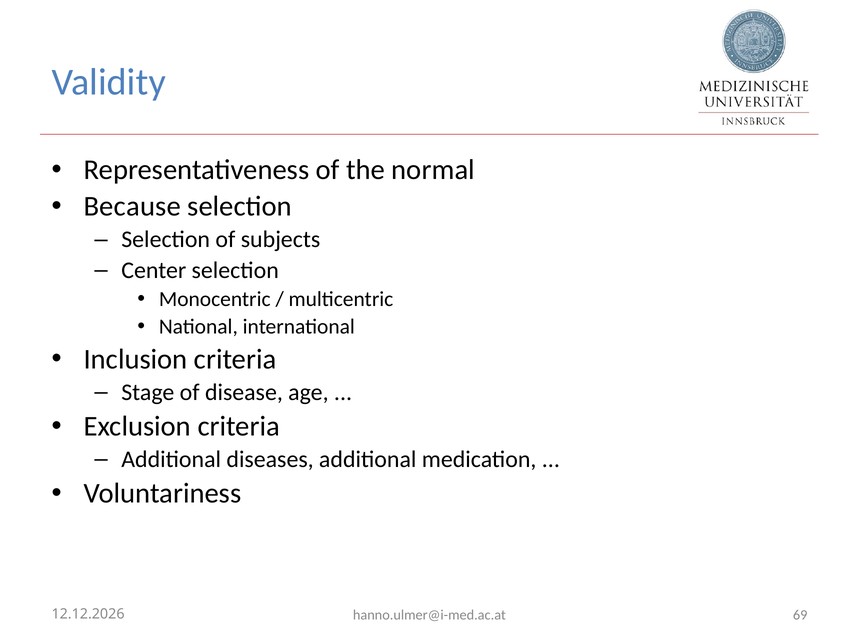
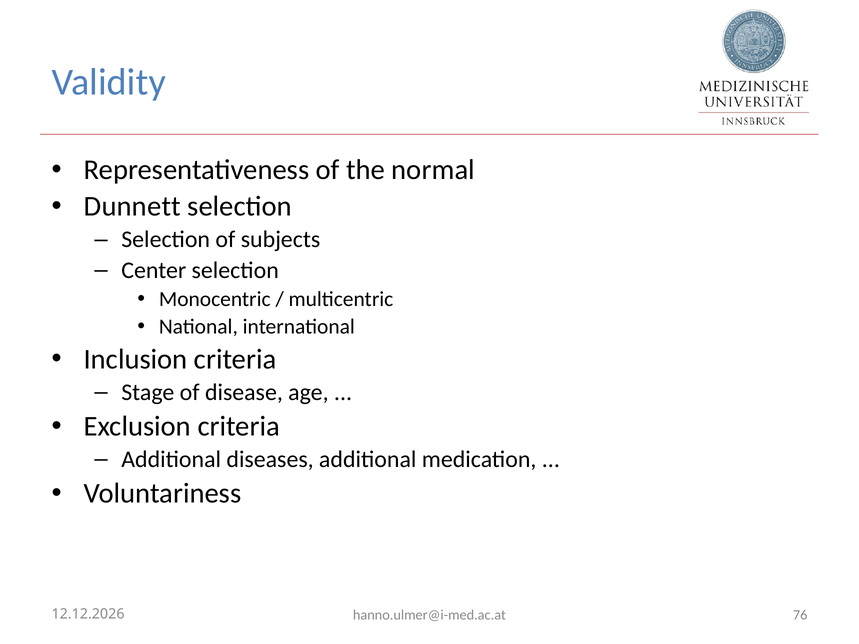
Because: Because -> Dunnett (132, 207)
69: 69 -> 76 (800, 615)
